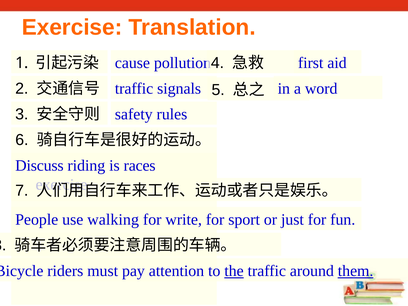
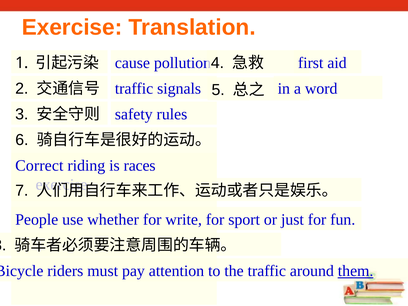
Discuss: Discuss -> Correct (39, 166)
walking: walking -> whether (113, 220)
the underline: present -> none (234, 271)
